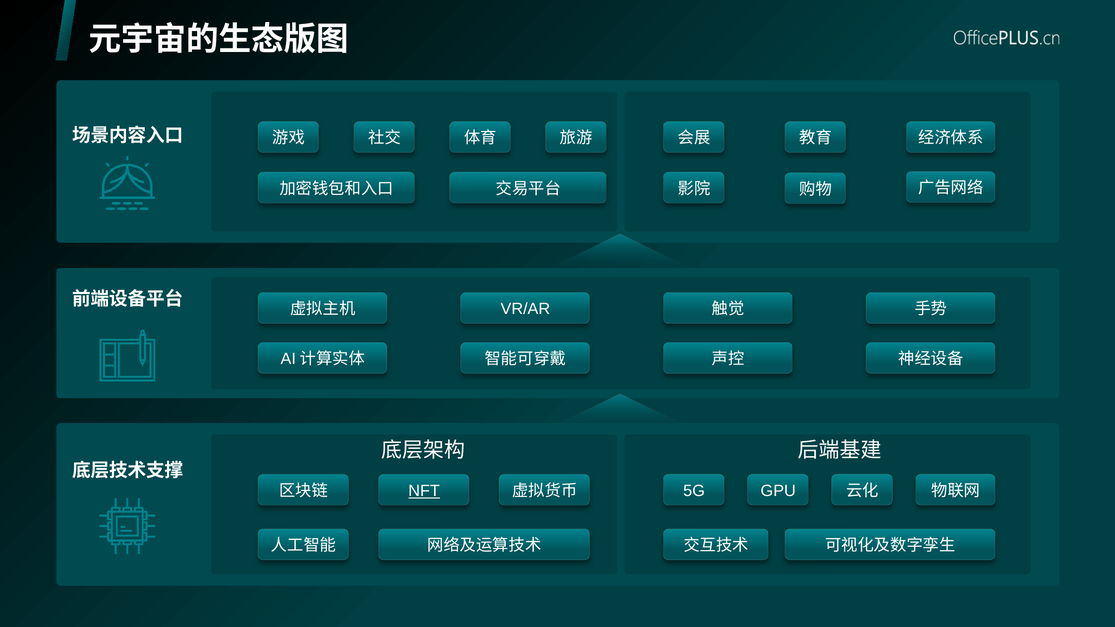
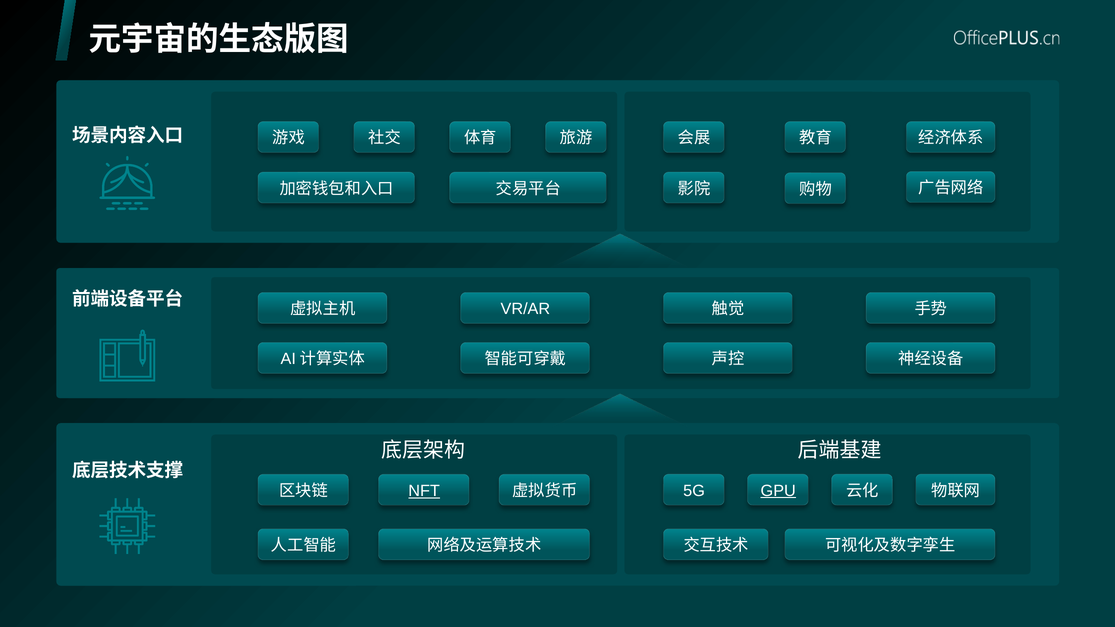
GPU underline: none -> present (778, 491)
